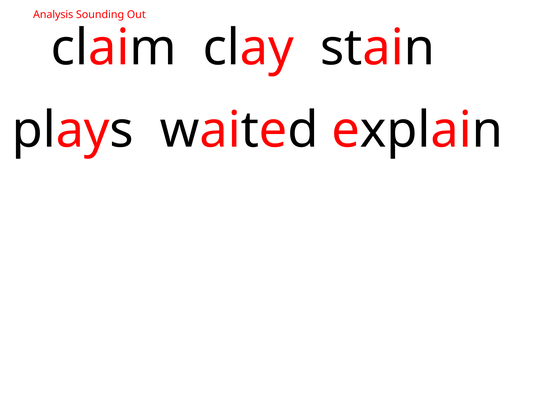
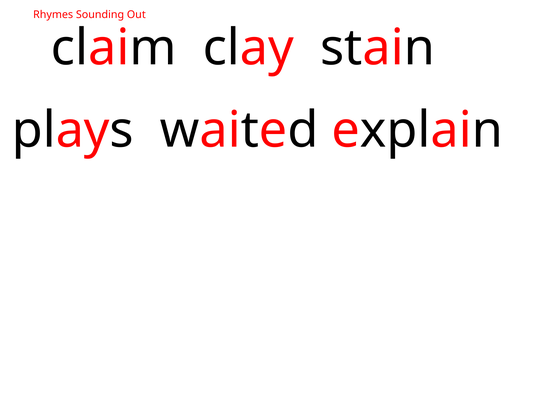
Analysis: Analysis -> Rhymes (53, 15)
